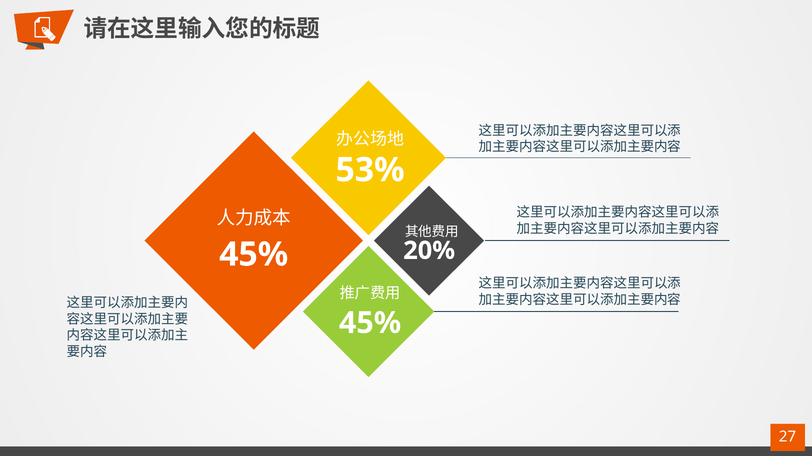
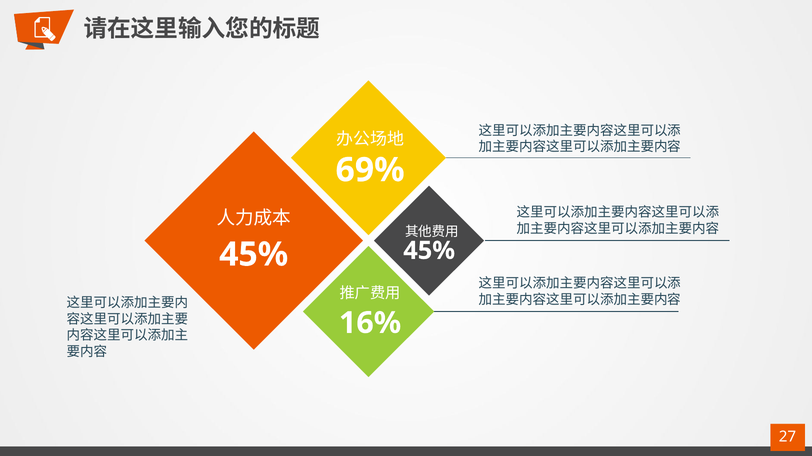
53%: 53% -> 69% (370, 170)
20%: 20% -> 45% (429, 251)
45%: 45% -> 16% (370, 323)
